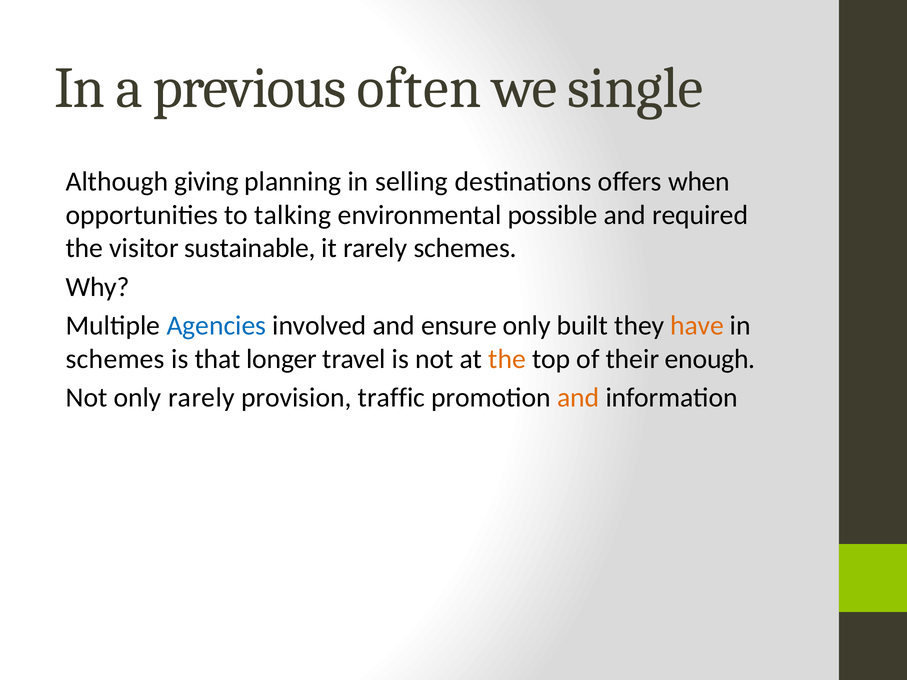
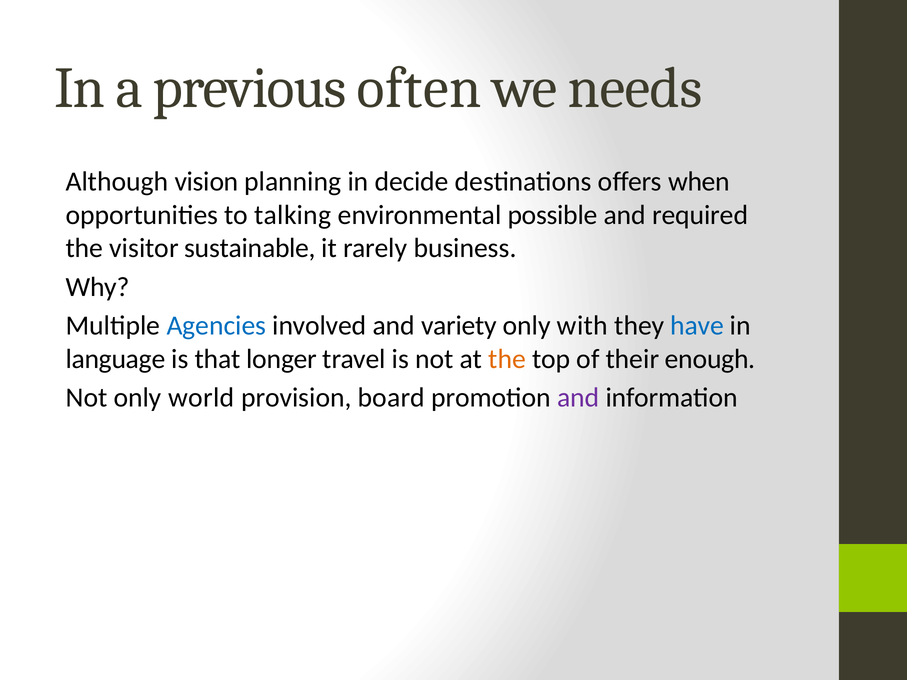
single: single -> needs (635, 88)
giving: giving -> vision (207, 182)
selling: selling -> decide (412, 182)
rarely schemes: schemes -> business (465, 248)
ensure: ensure -> variety (459, 326)
built: built -> with (582, 326)
have colour: orange -> blue (697, 326)
schemes: schemes -> language (116, 359)
only rarely: rarely -> world (201, 398)
traffic: traffic -> board (391, 398)
and colour: orange -> purple (578, 398)
